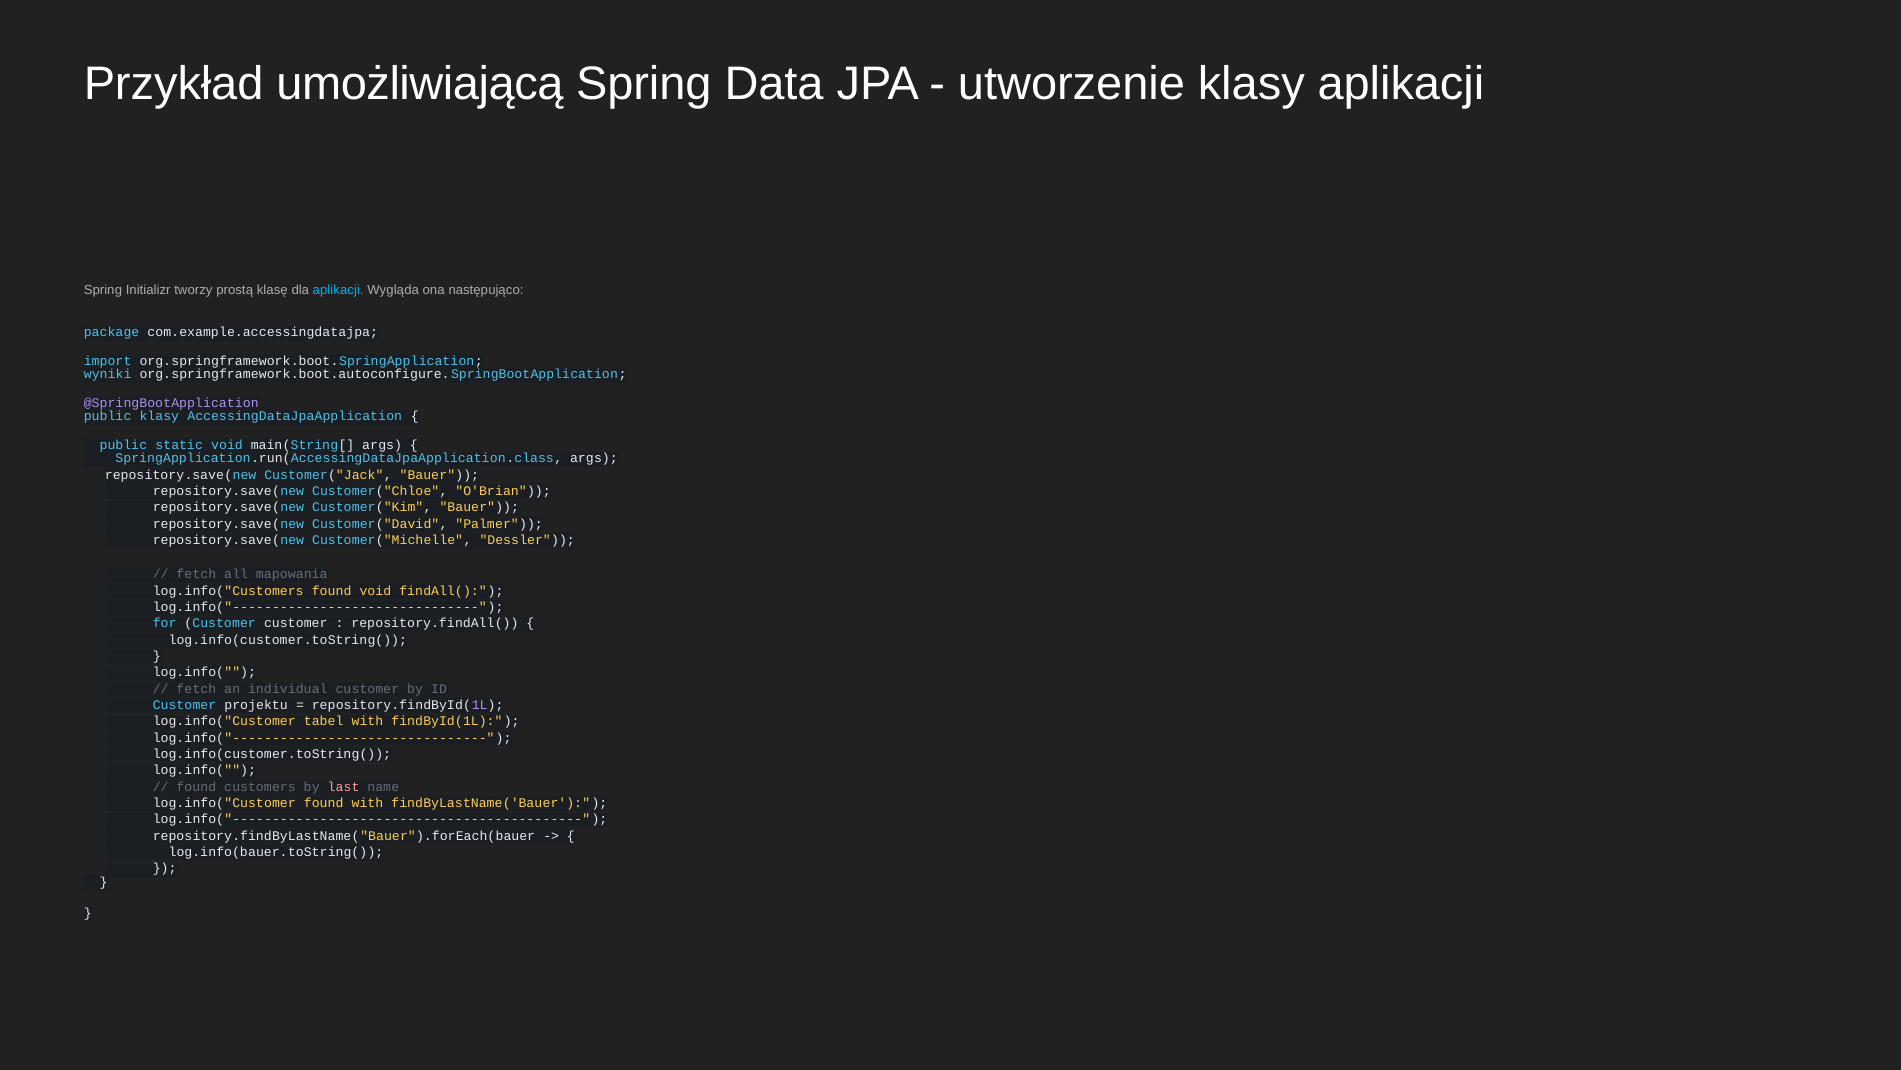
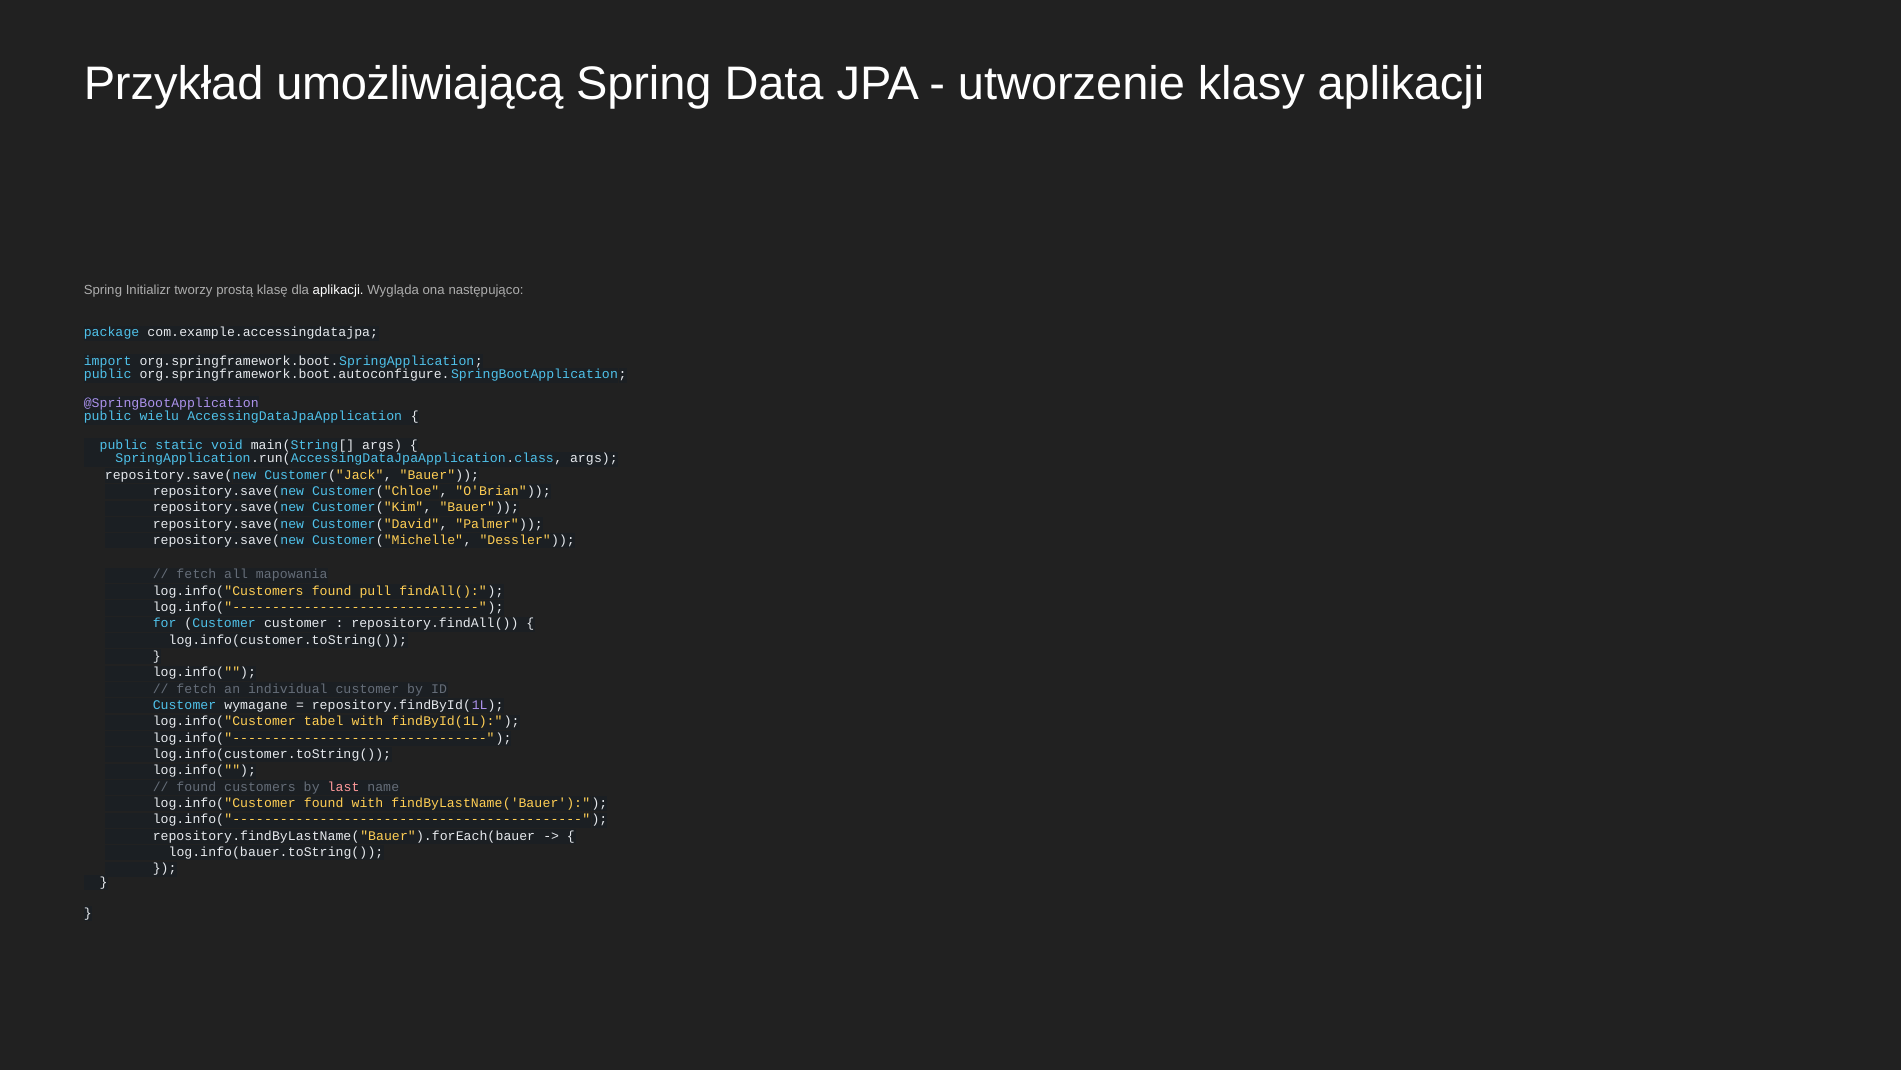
aplikacji colour: light blue -> white (338, 290)
wyniki: wyniki -> public (108, 374)
public klasy: klasy -> wielu (159, 416)
found void: void -> pull (375, 590)
projektu: projektu -> wymagane (256, 705)
